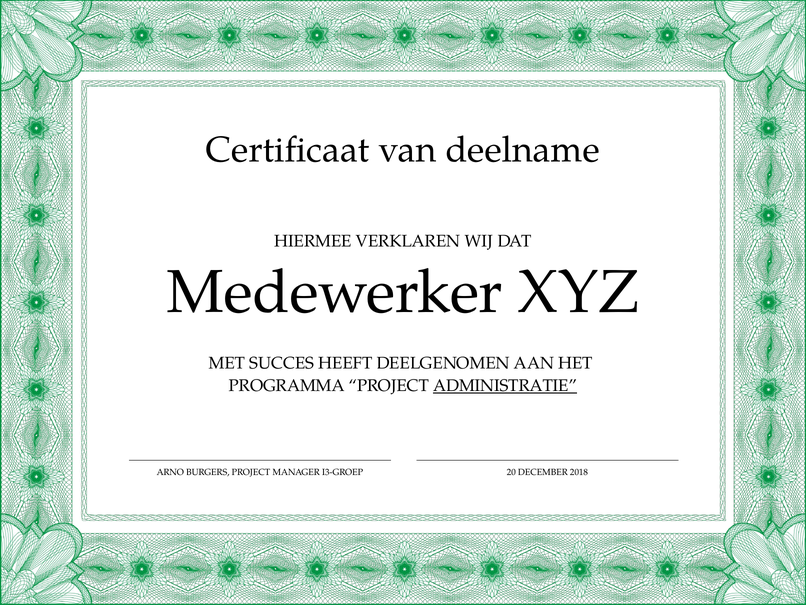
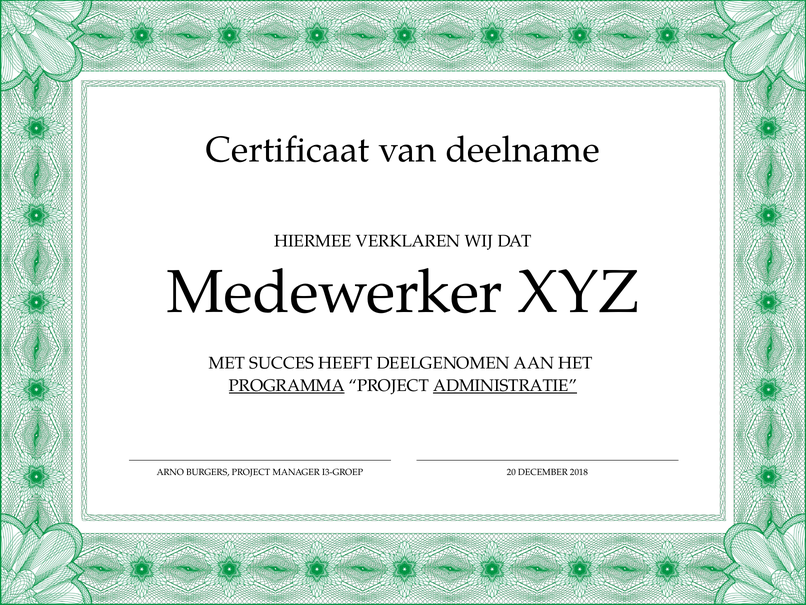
PROGRAMMA underline: none -> present (287, 385)
